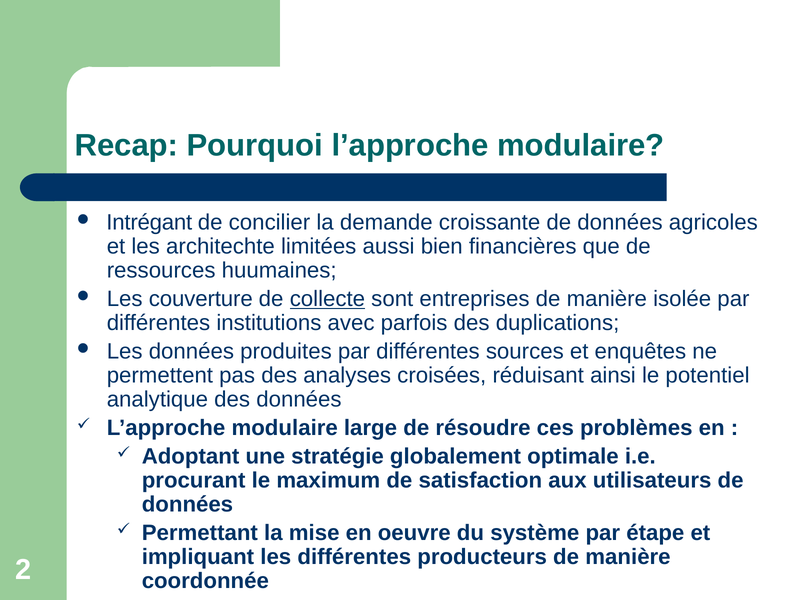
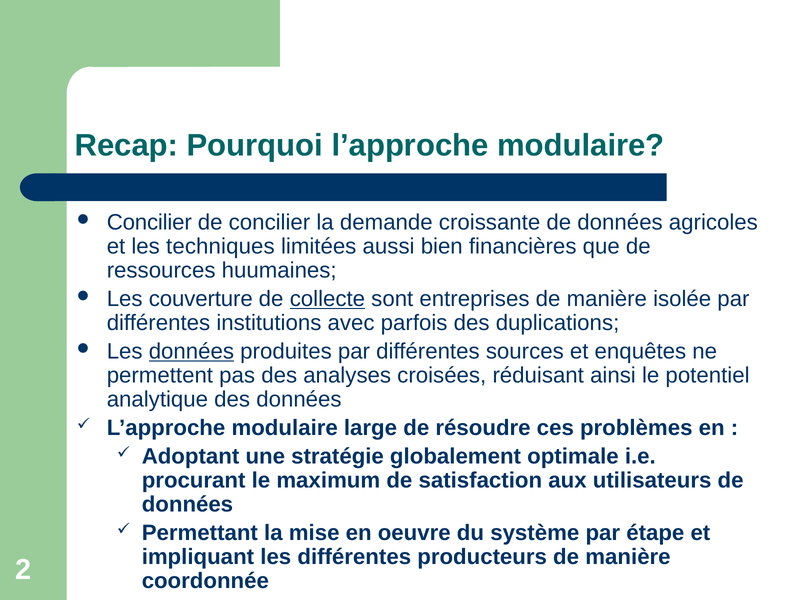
Intrégant: Intrégant -> Concilier (149, 223)
architechte: architechte -> techniques (220, 247)
données underline: none -> present (191, 351)
